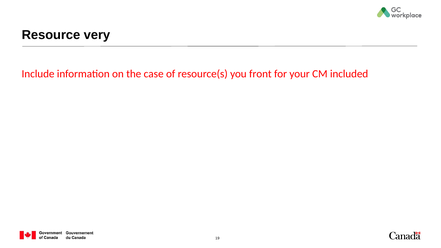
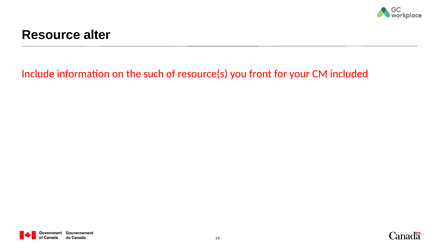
very: very -> alter (97, 35)
case: case -> such (154, 74)
